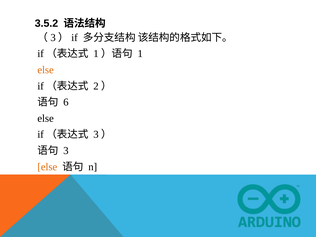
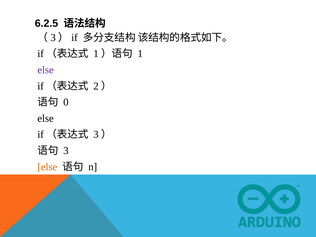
3.5.2: 3.5.2 -> 6.2.5 (46, 23)
else colour: orange -> purple (46, 70)
6: 6 -> 0 (66, 102)
